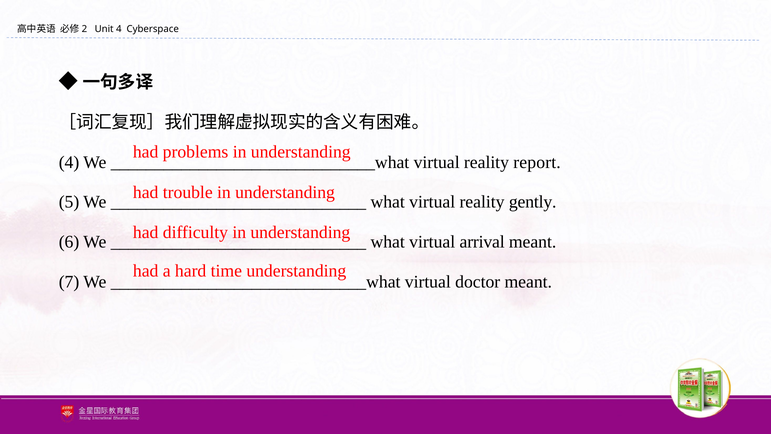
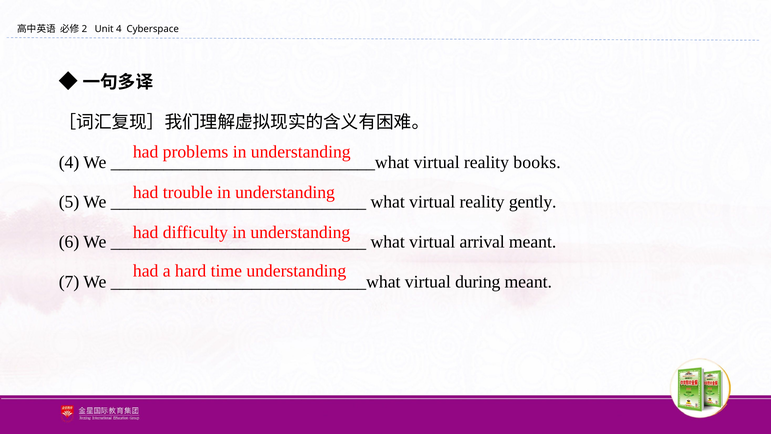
report: report -> books (537, 162)
doctor: doctor -> during (478, 282)
